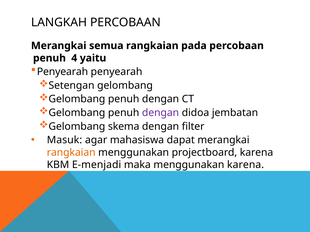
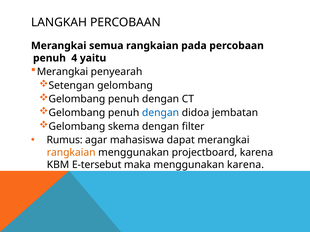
Penyearah: Penyearah -> Merangkai (63, 72)
dengan colour: purple -> blue (161, 113)
Masuk: Masuk -> Rumus (65, 140)
E-menjadi: E-menjadi -> E-tersebut (97, 165)
